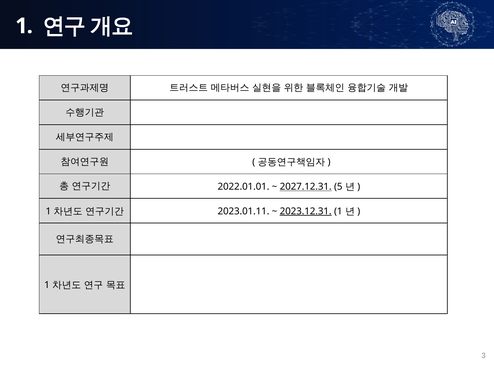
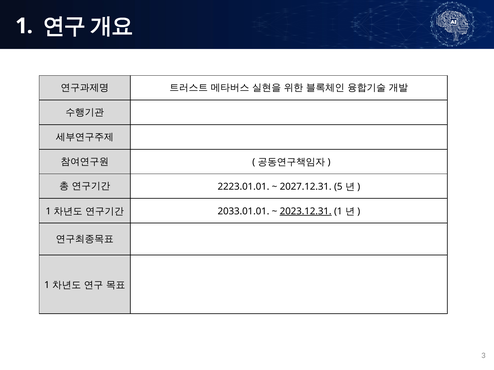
2022.01.01: 2022.01.01 -> 2223.01.01 (243, 187)
2027.12.31 underline: present -> none (306, 187)
2023.01.11: 2023.01.11 -> 2033.01.01 (243, 212)
